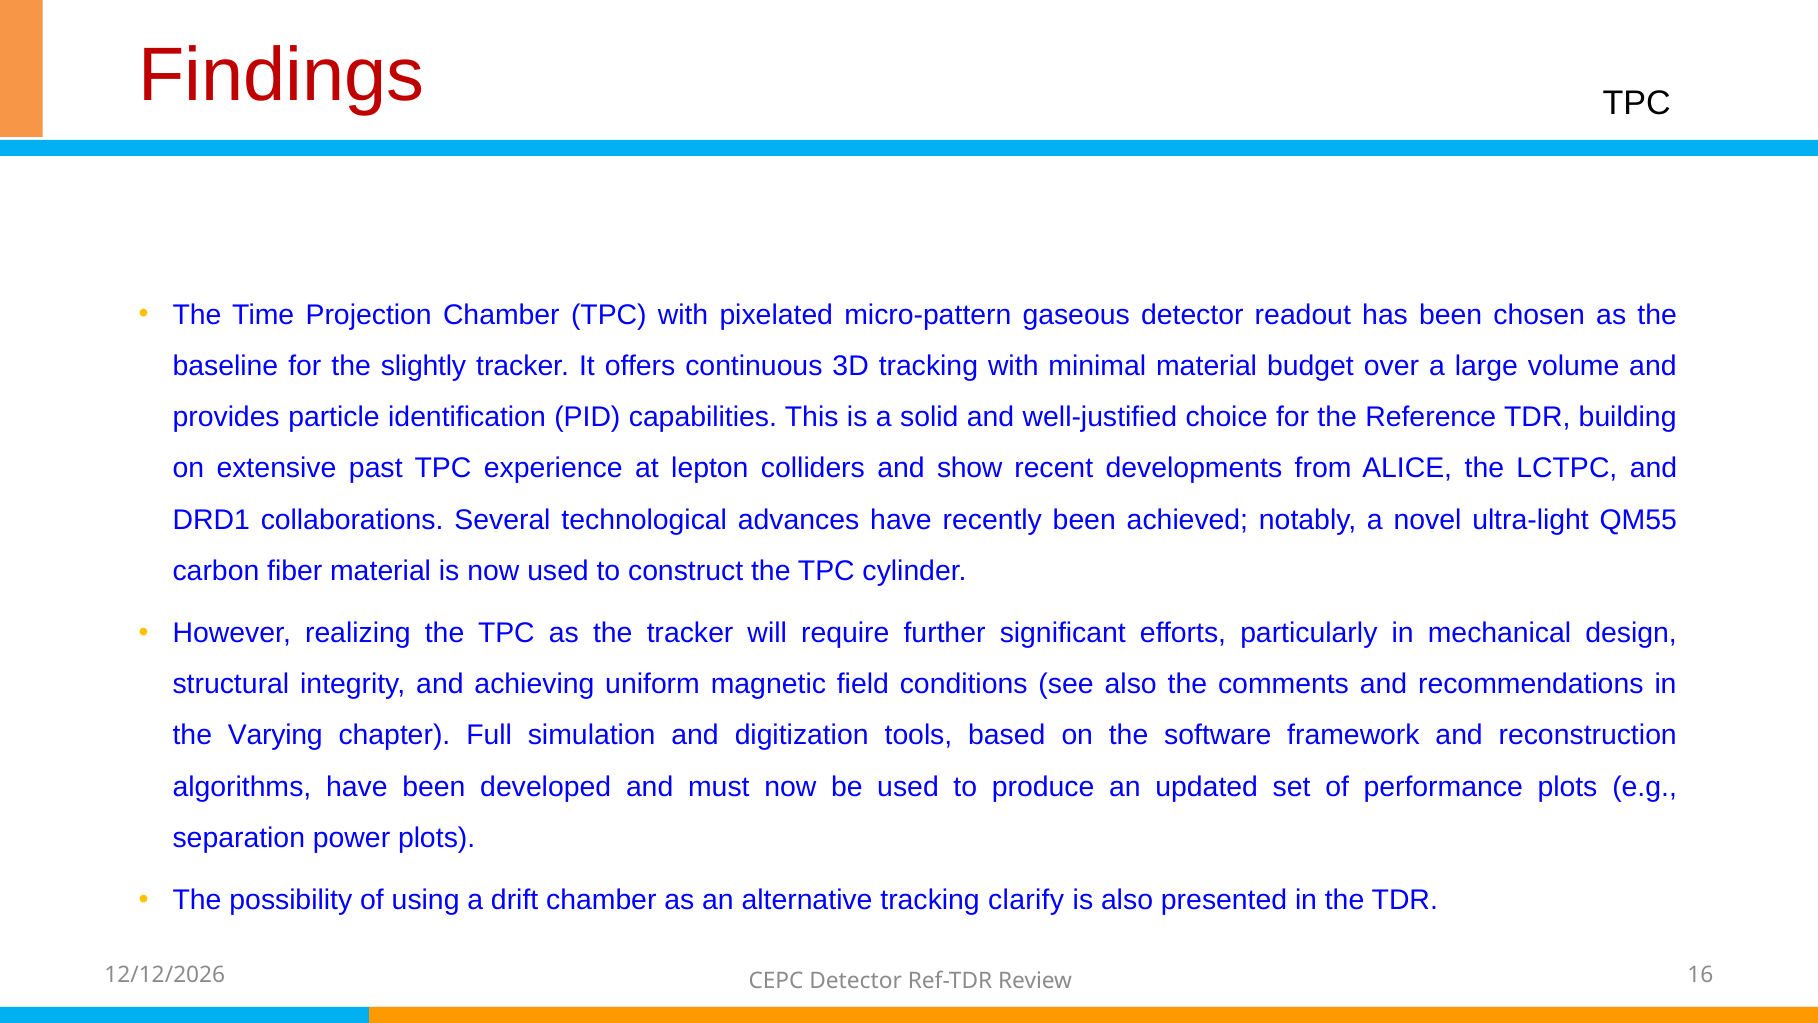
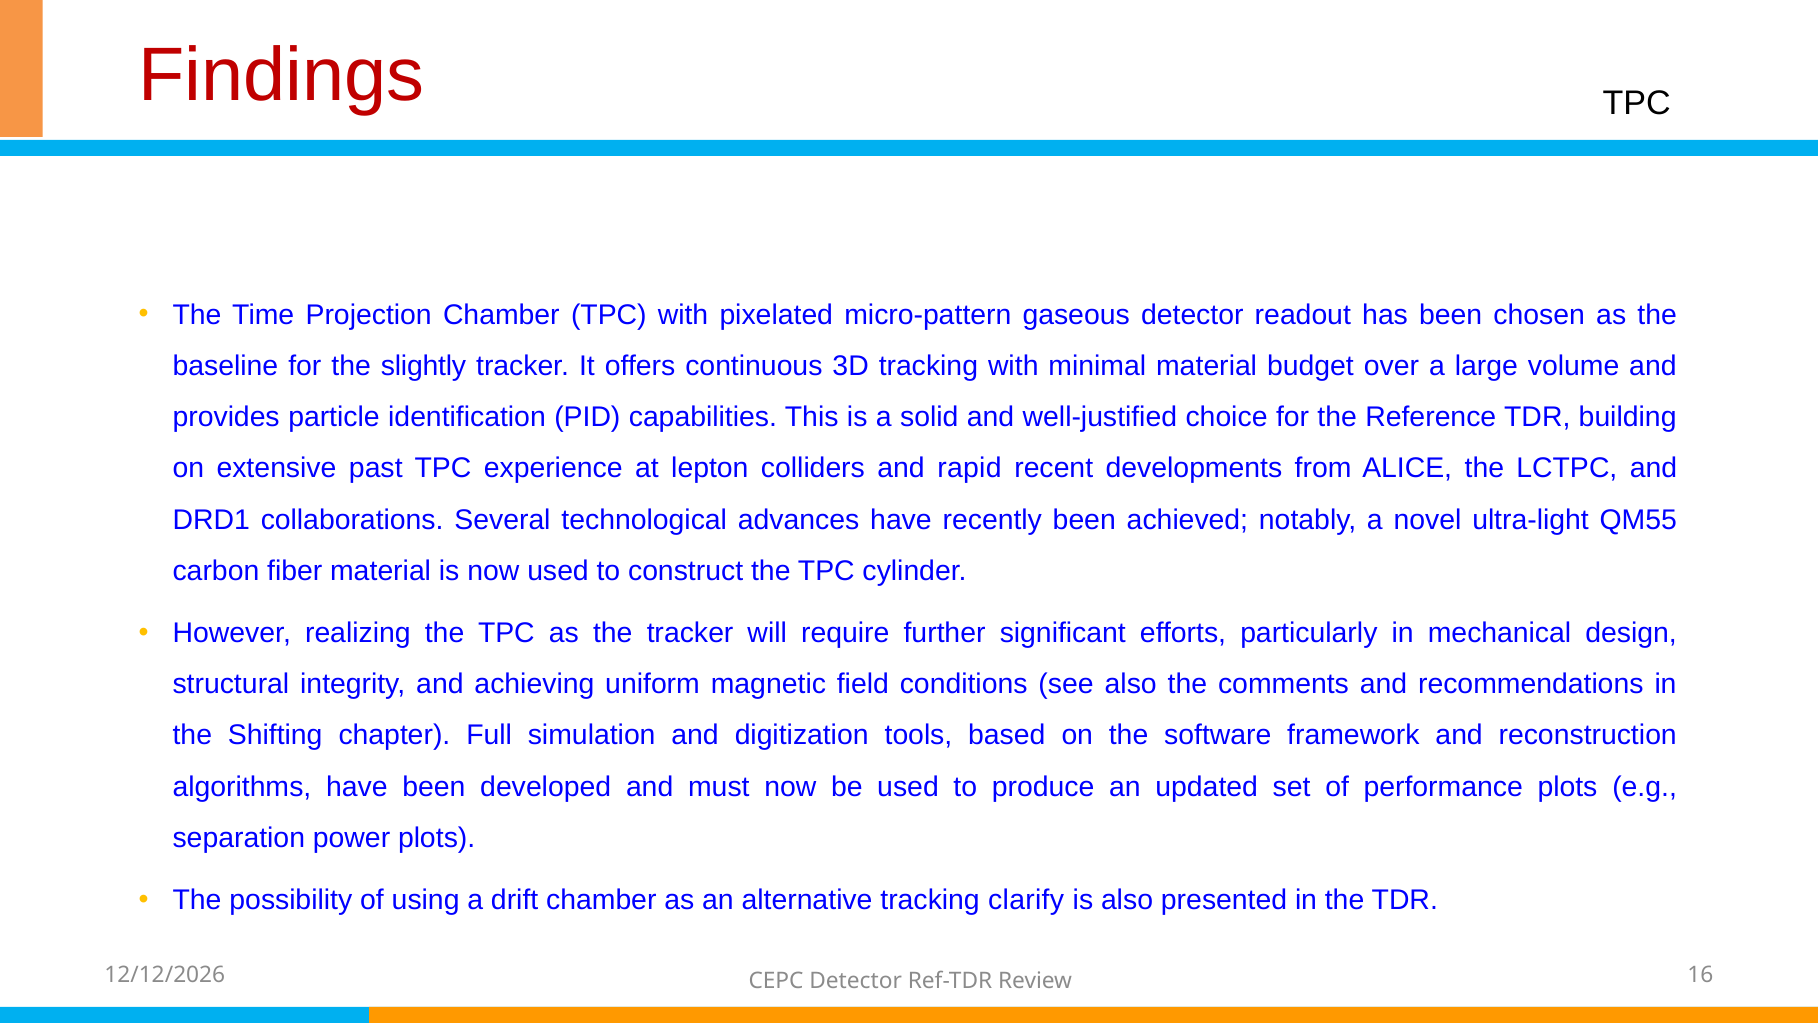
show: show -> rapid (969, 468)
Varying: Varying -> Shifting (275, 735)
